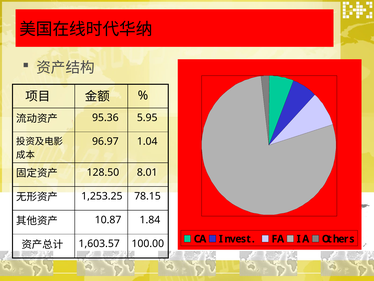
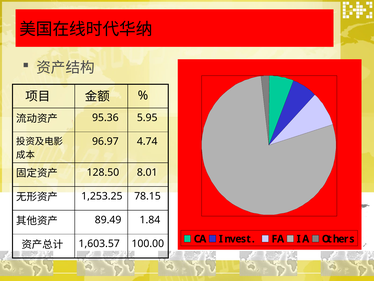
1.04: 1.04 -> 4.74 (147, 141)
10.87: 10.87 -> 89.49 (108, 220)
